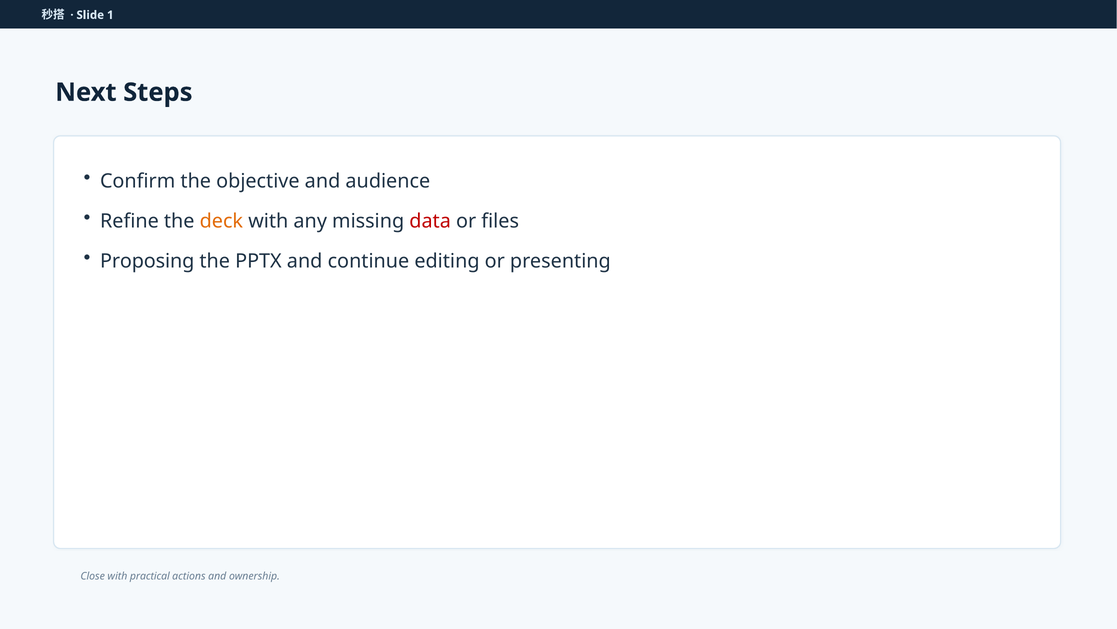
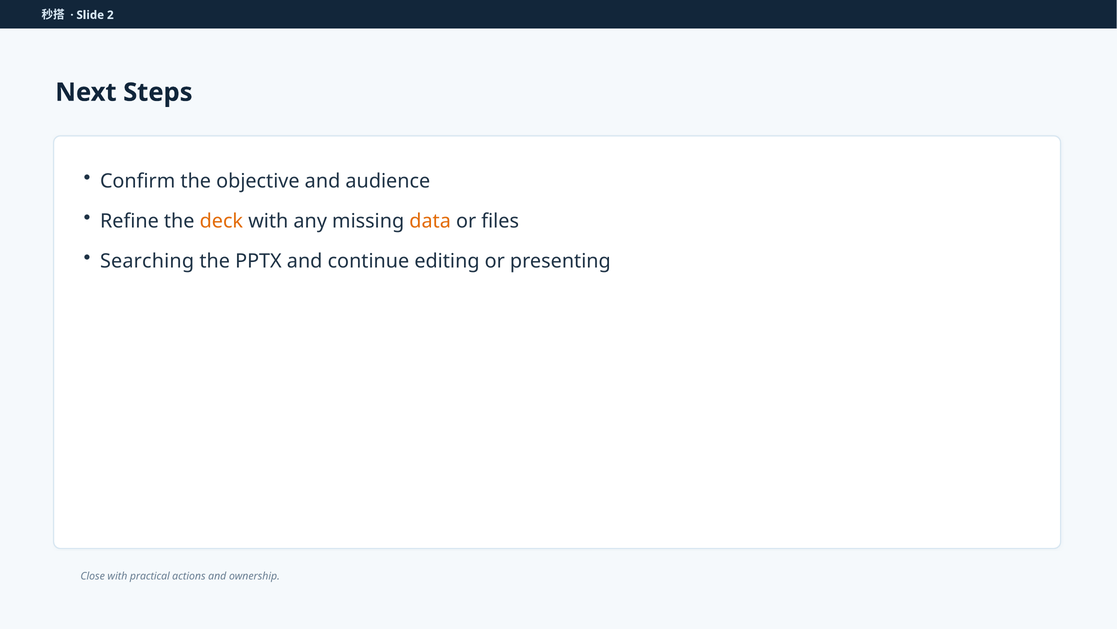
1: 1 -> 2 (110, 15)
data colour: red -> orange (430, 221)
Proposing: Proposing -> Searching (147, 261)
